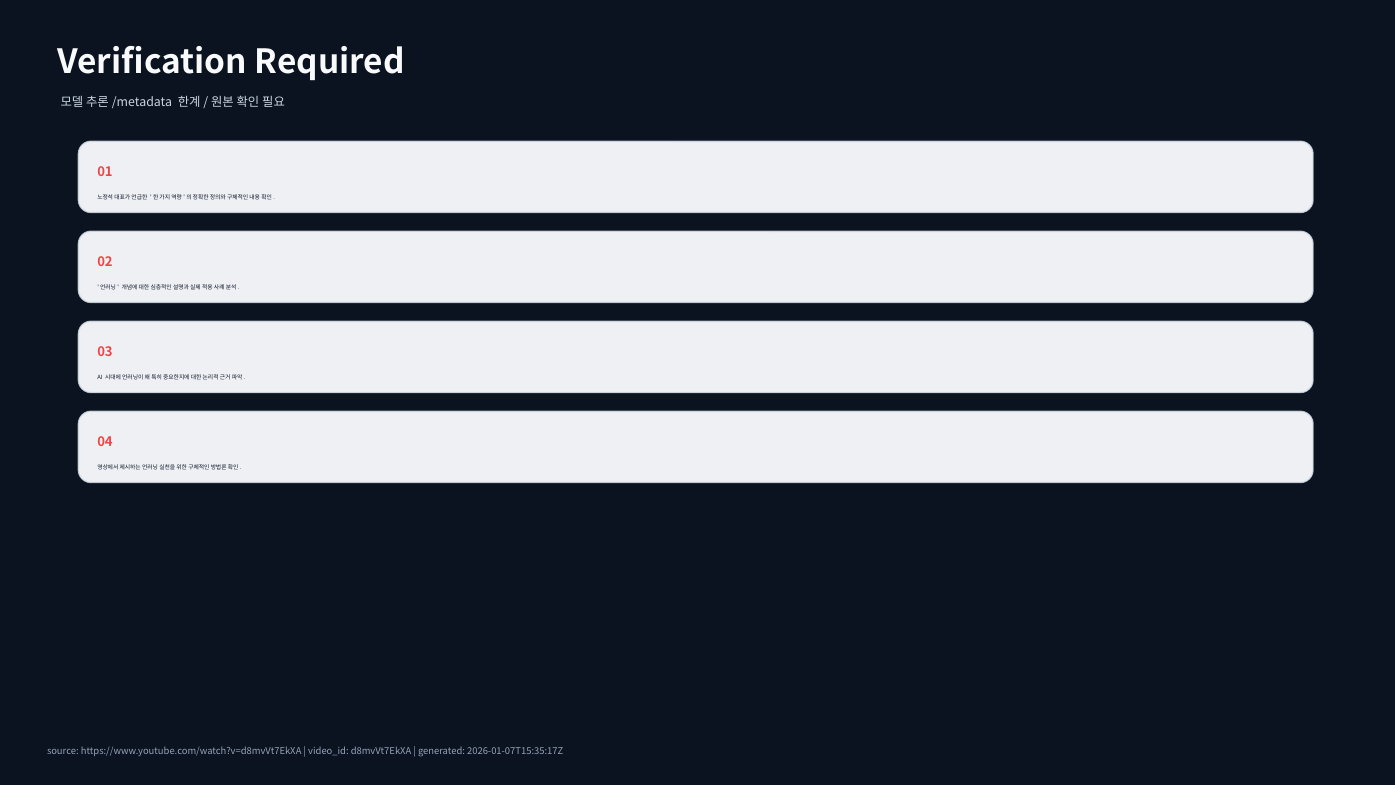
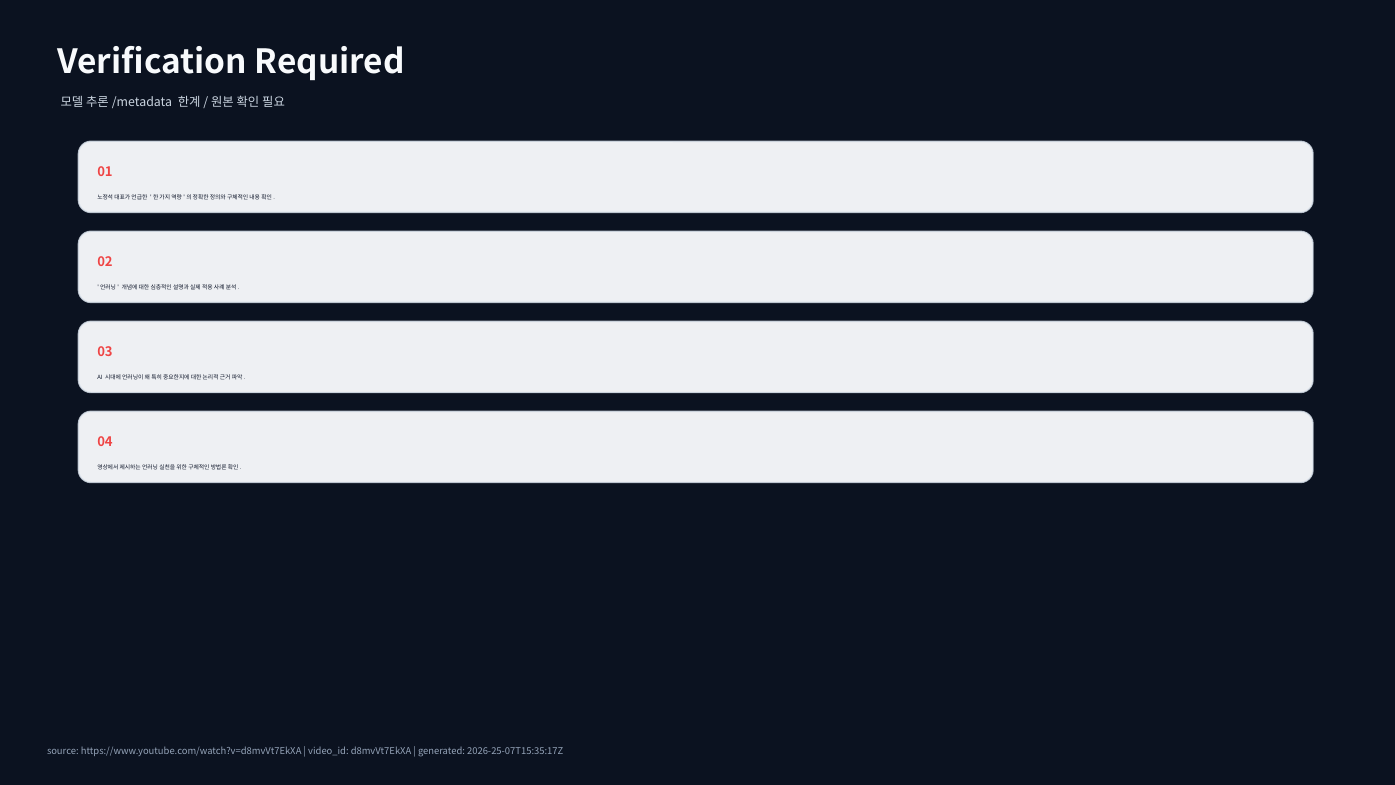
2026-01-07T15:35:17Z: 2026-01-07T15:35:17Z -> 2026-25-07T15:35:17Z (515, 751)
